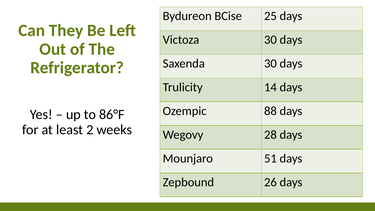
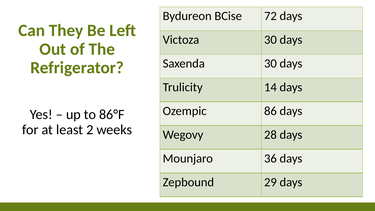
25: 25 -> 72 (270, 16)
88: 88 -> 86 (270, 111)
51: 51 -> 36 (270, 158)
26: 26 -> 29 (270, 182)
